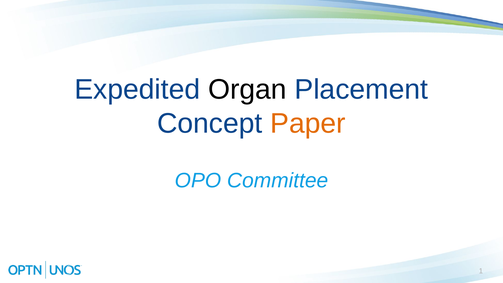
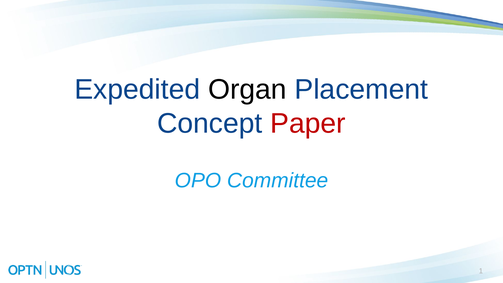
Paper colour: orange -> red (308, 123)
